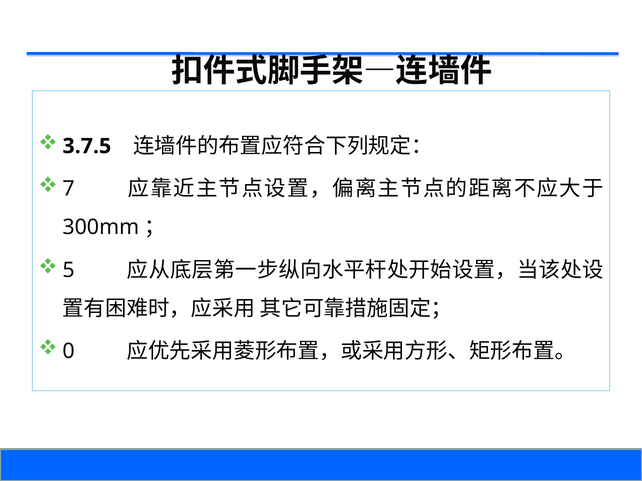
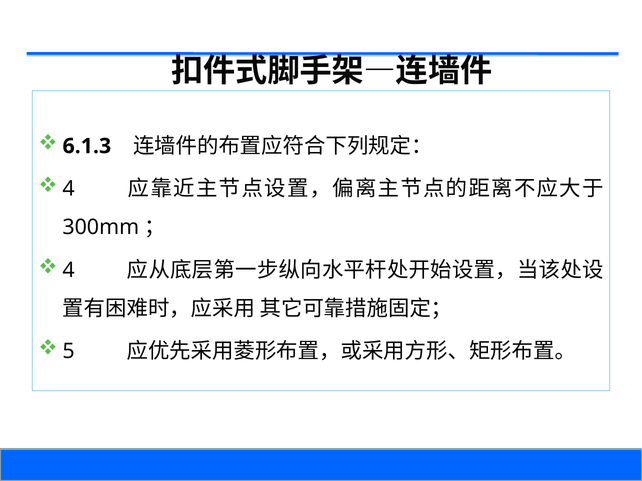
3.7.5: 3.7.5 -> 6.1.3 (87, 146)
7: 7 -> 4 (69, 189)
5: 5 -> 4 (69, 270)
0: 0 -> 5 (69, 352)
